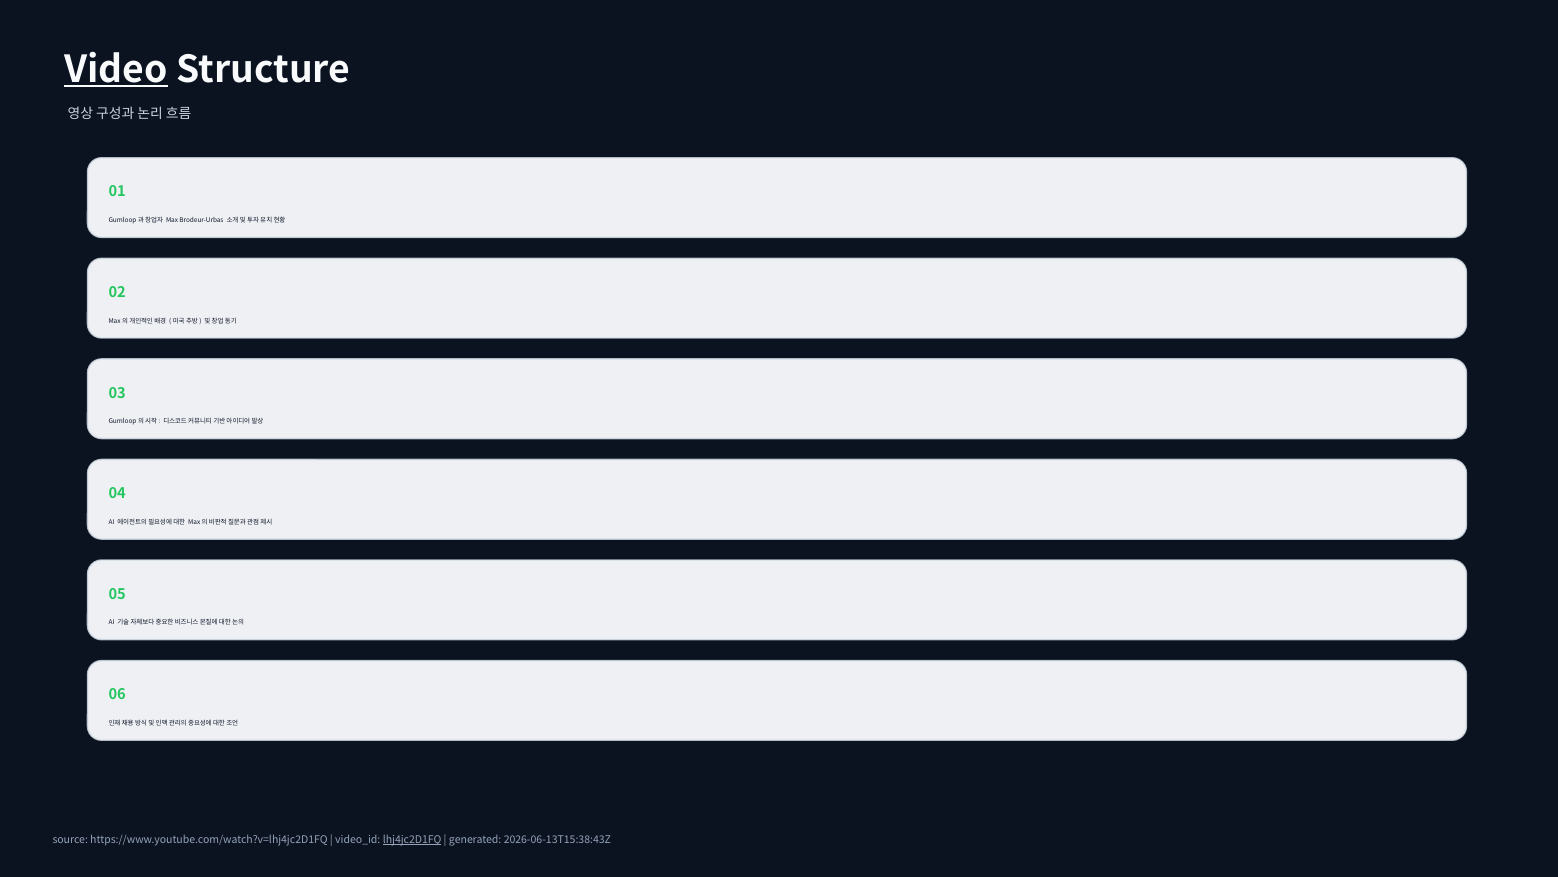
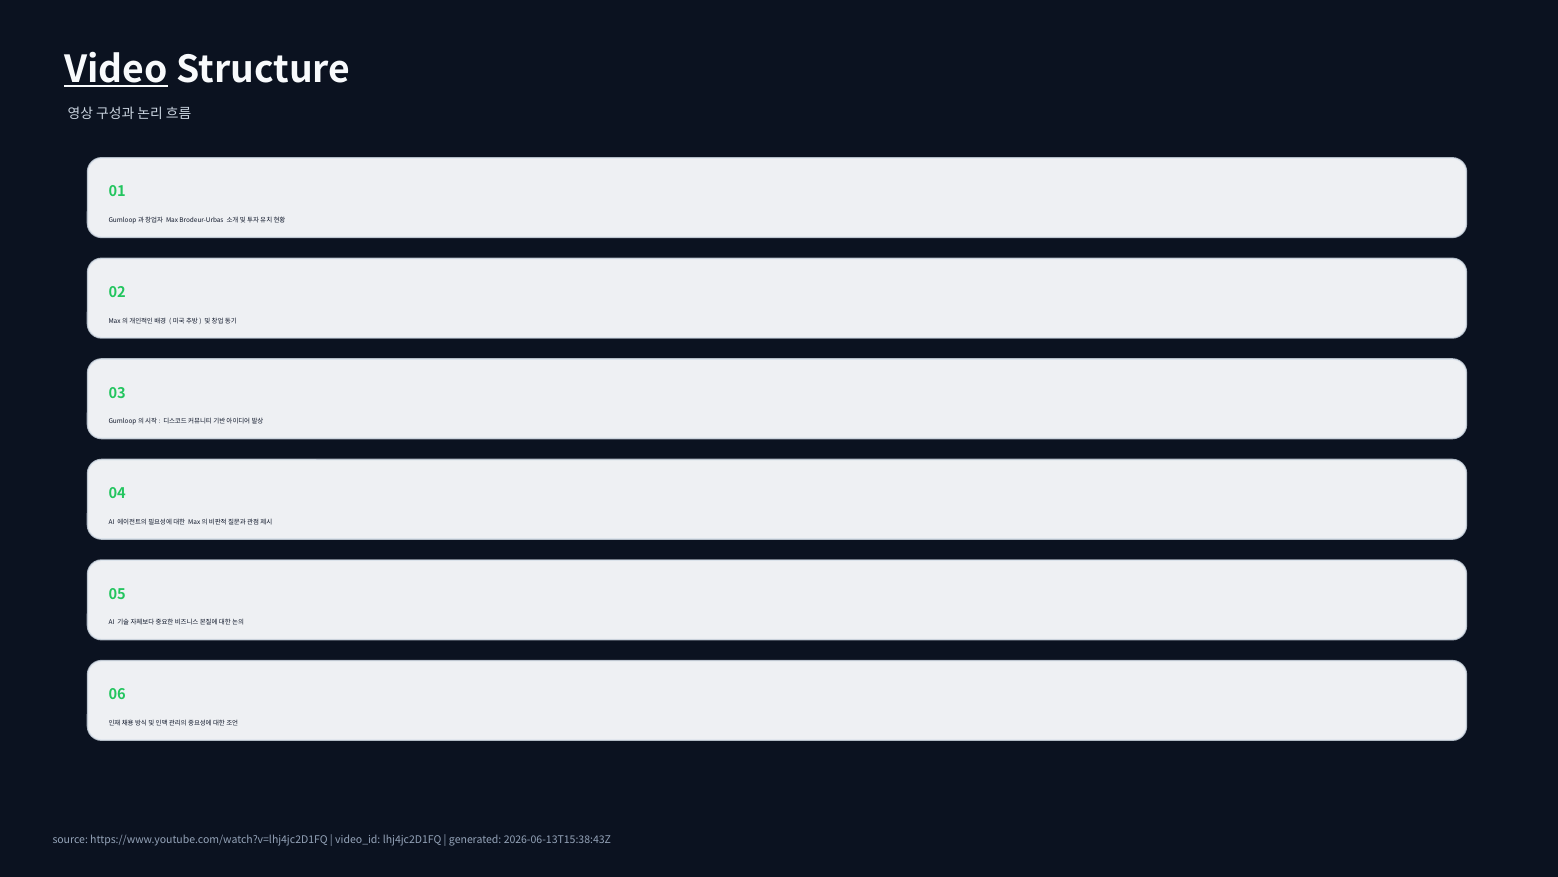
lhj4jc2D1FQ underline: present -> none (412, 839)
